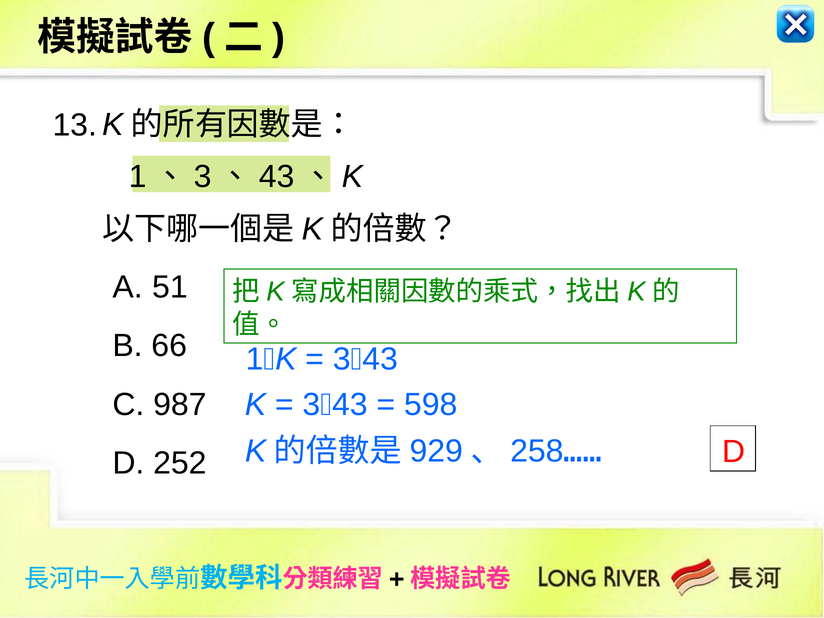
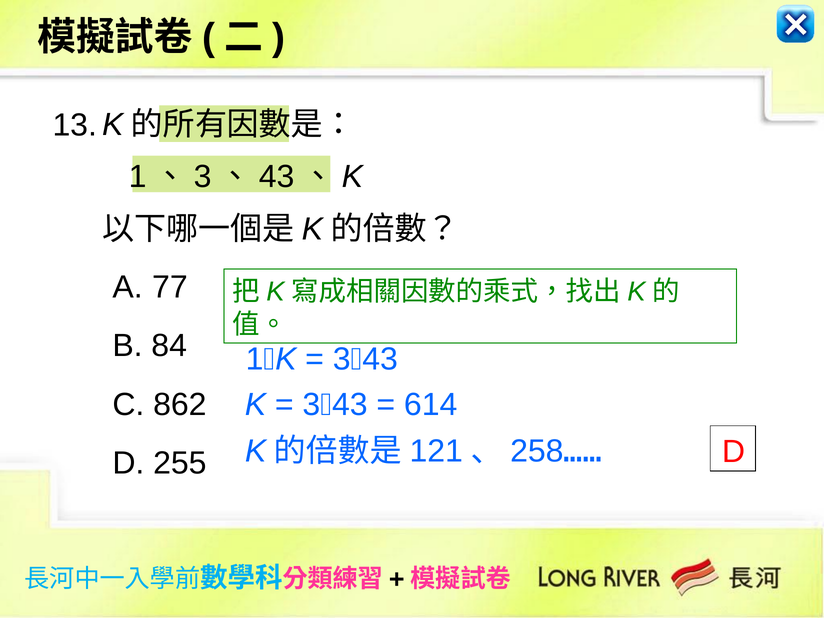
51: 51 -> 77 (170, 287)
66: 66 -> 84 (169, 346)
987: 987 -> 862 (180, 405)
598: 598 -> 614 (431, 405)
929: 929 -> 121 (436, 451)
252: 252 -> 255 (180, 463)
